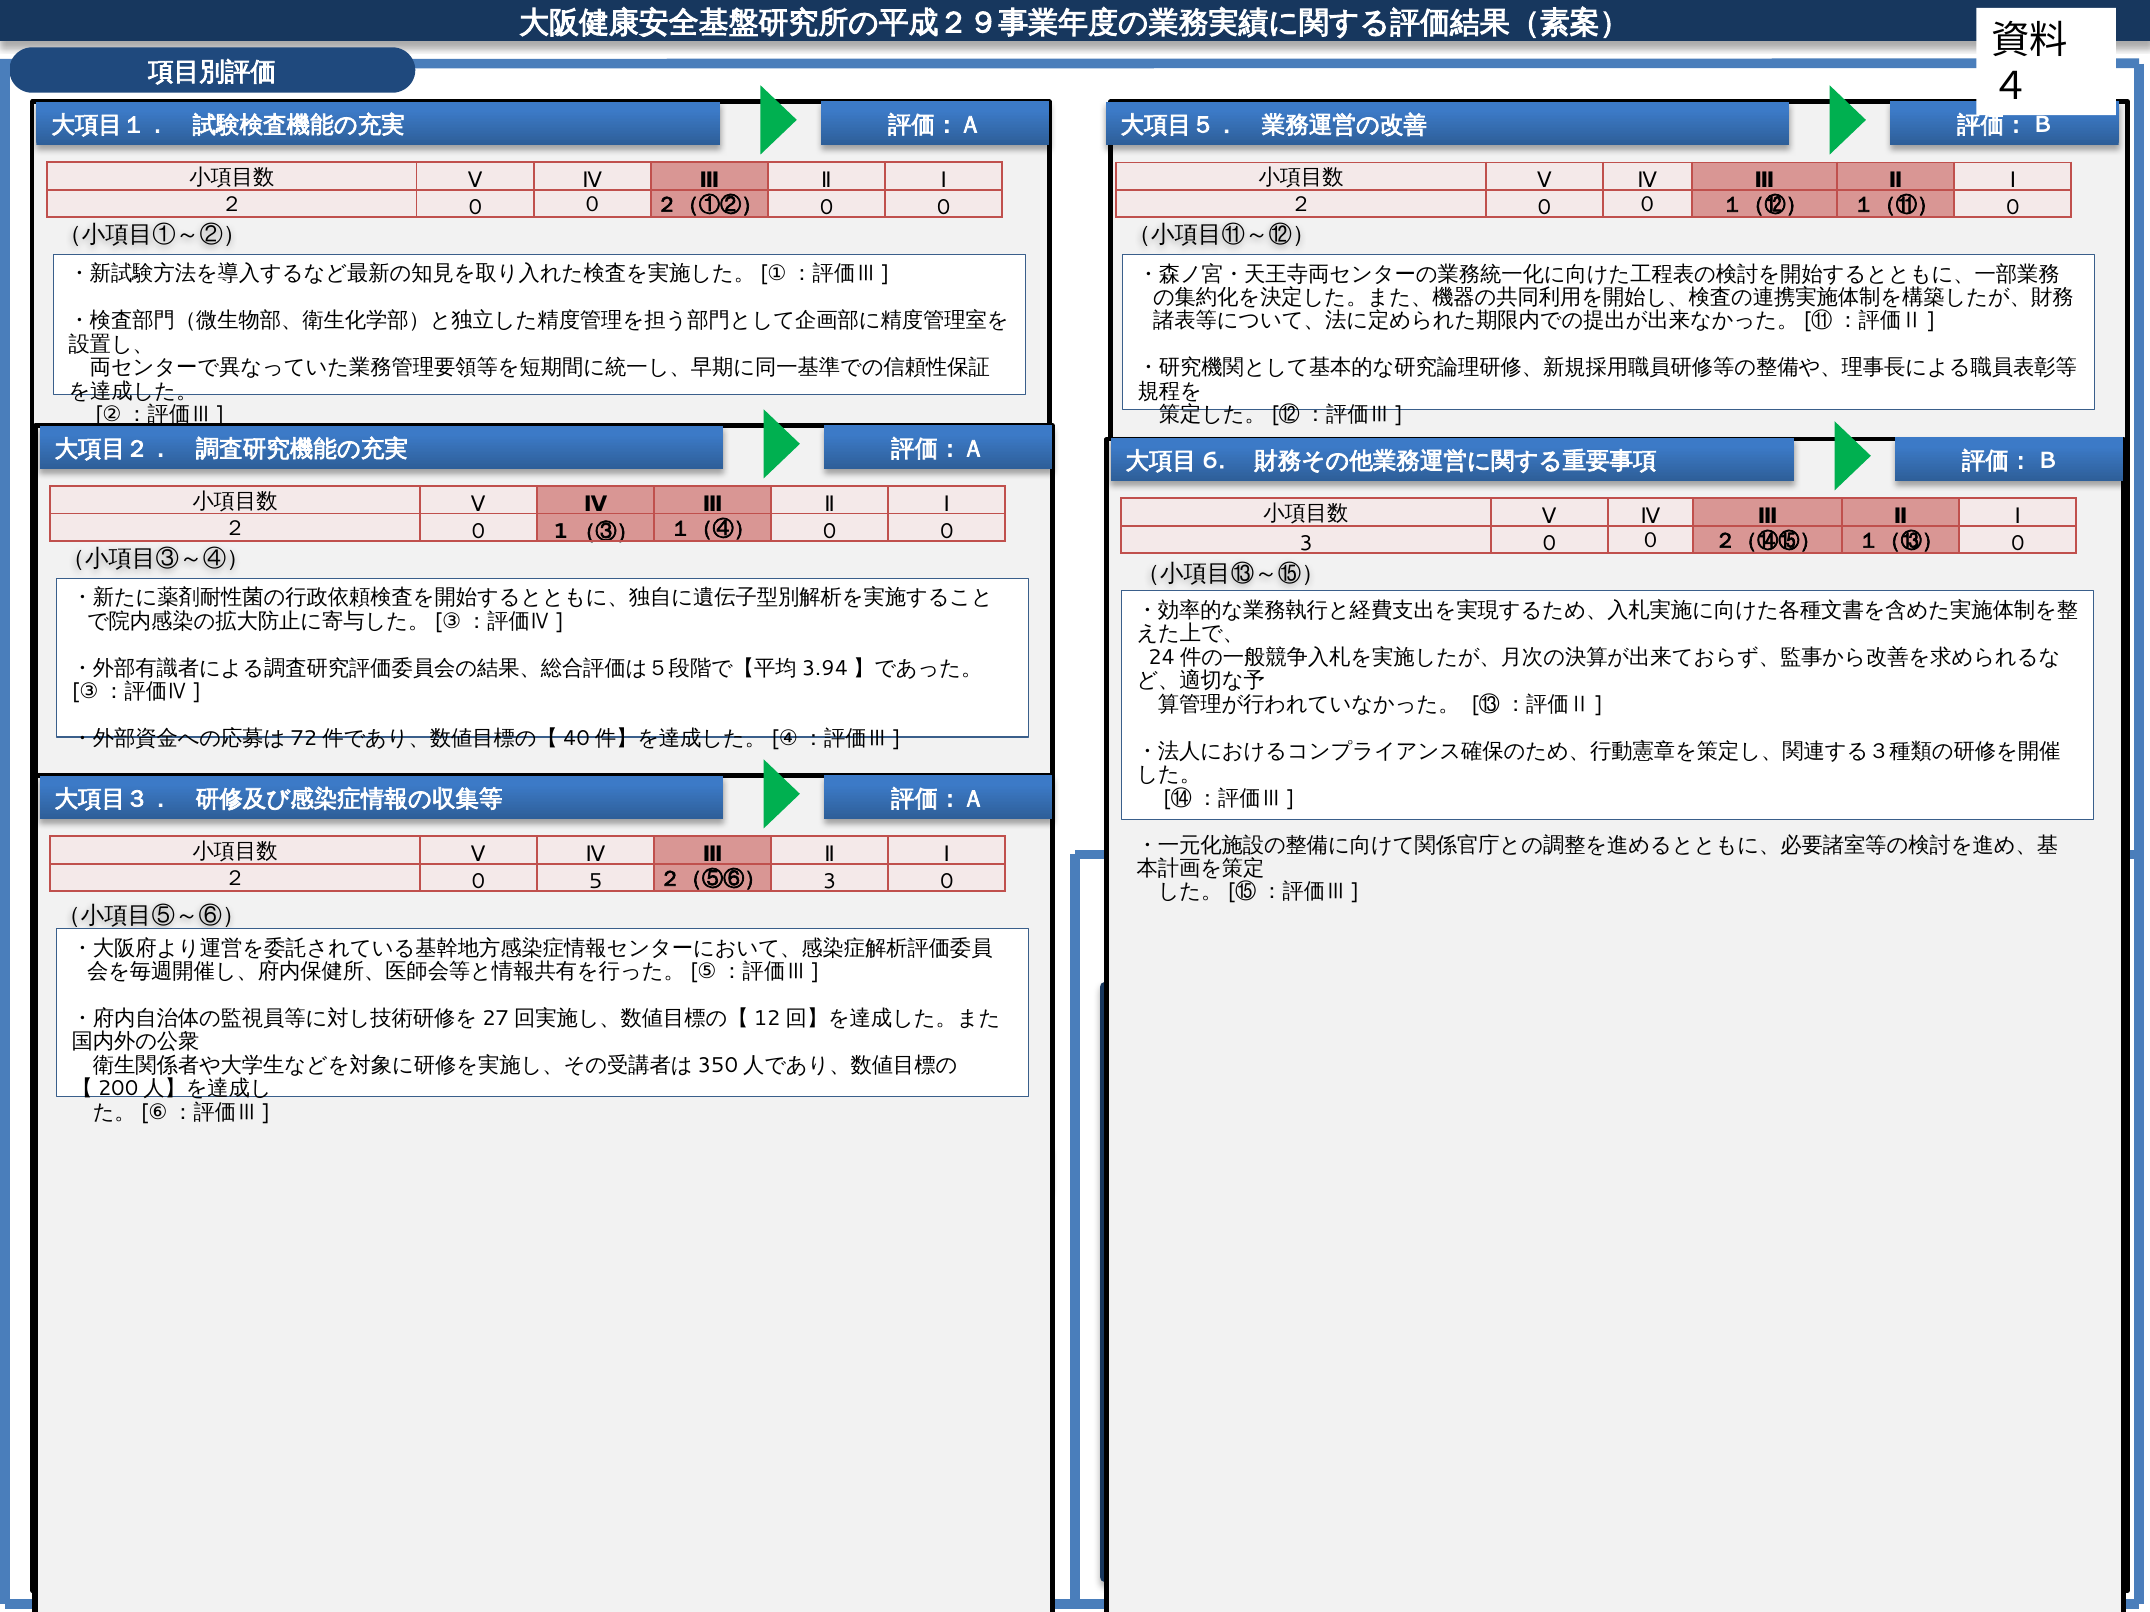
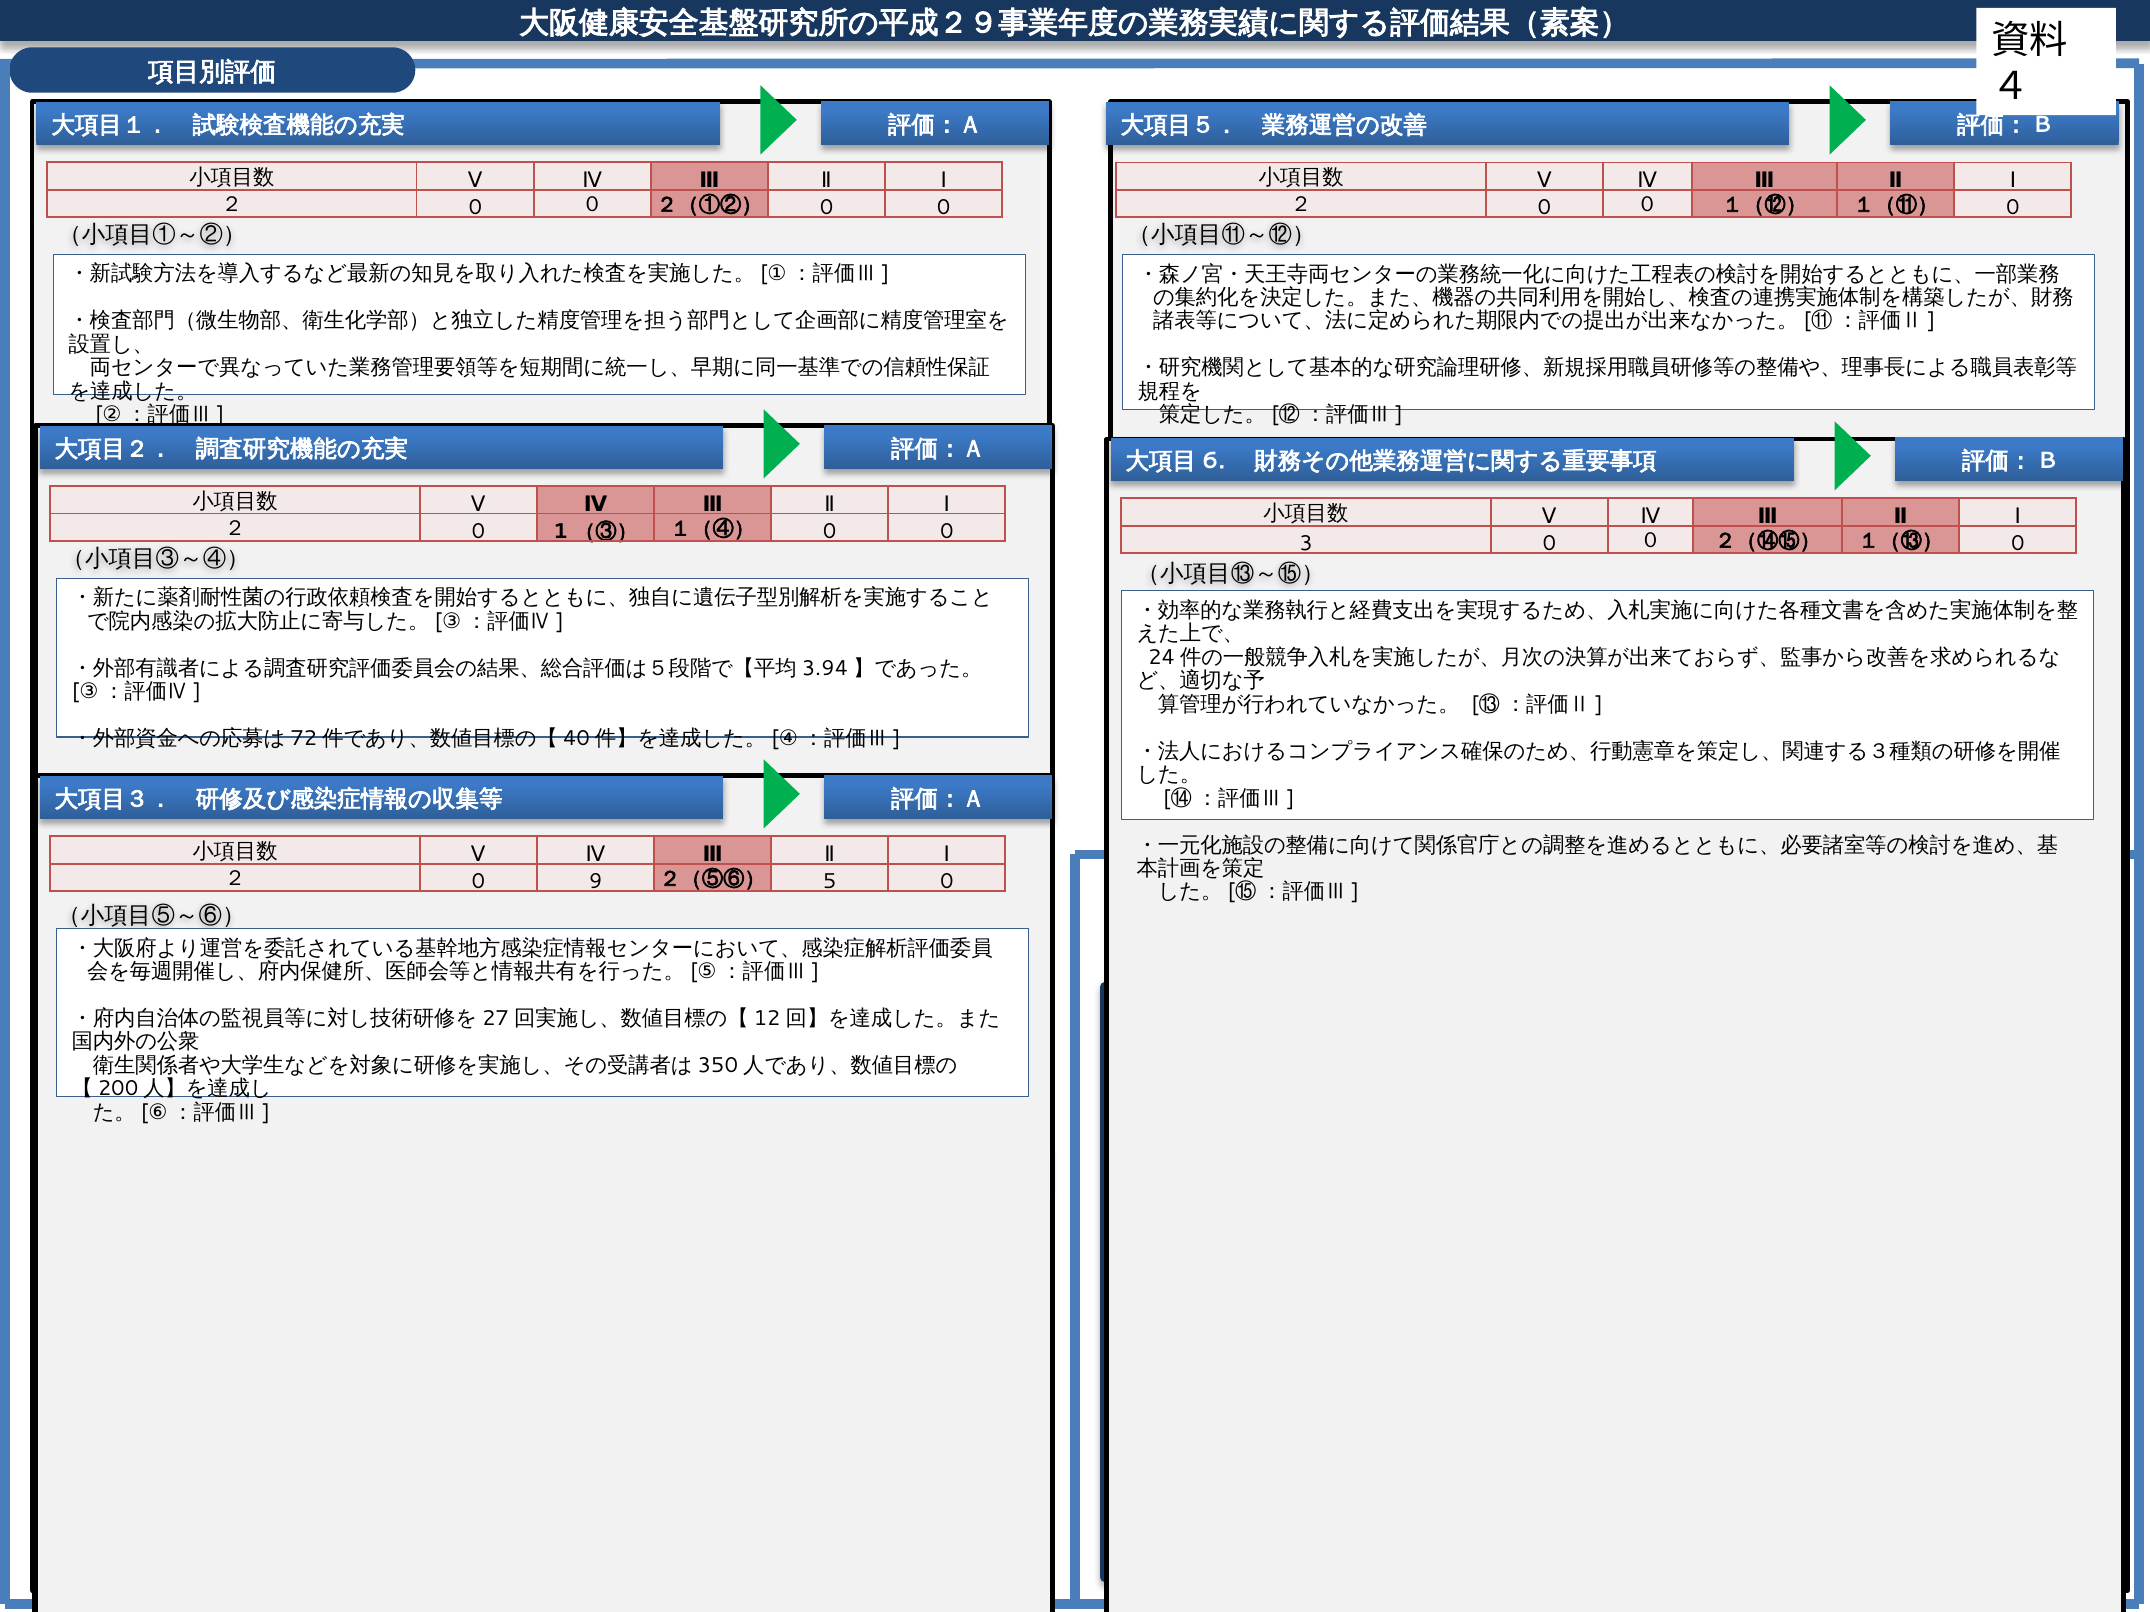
5: 5 -> 9 (596, 882)
２（⑤⑥） 3: 3 -> 5 (830, 882)
